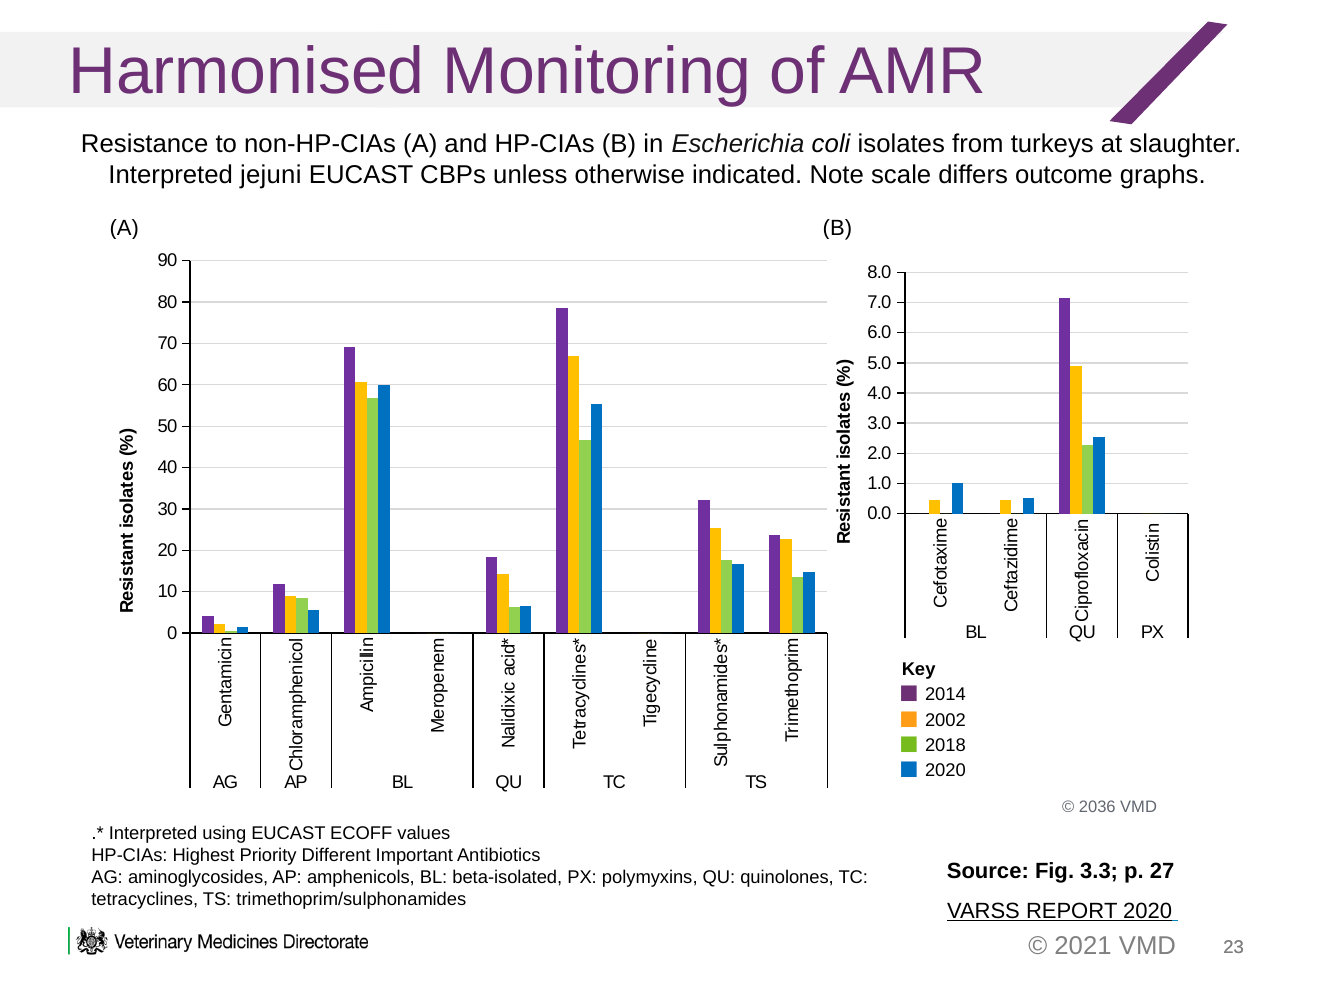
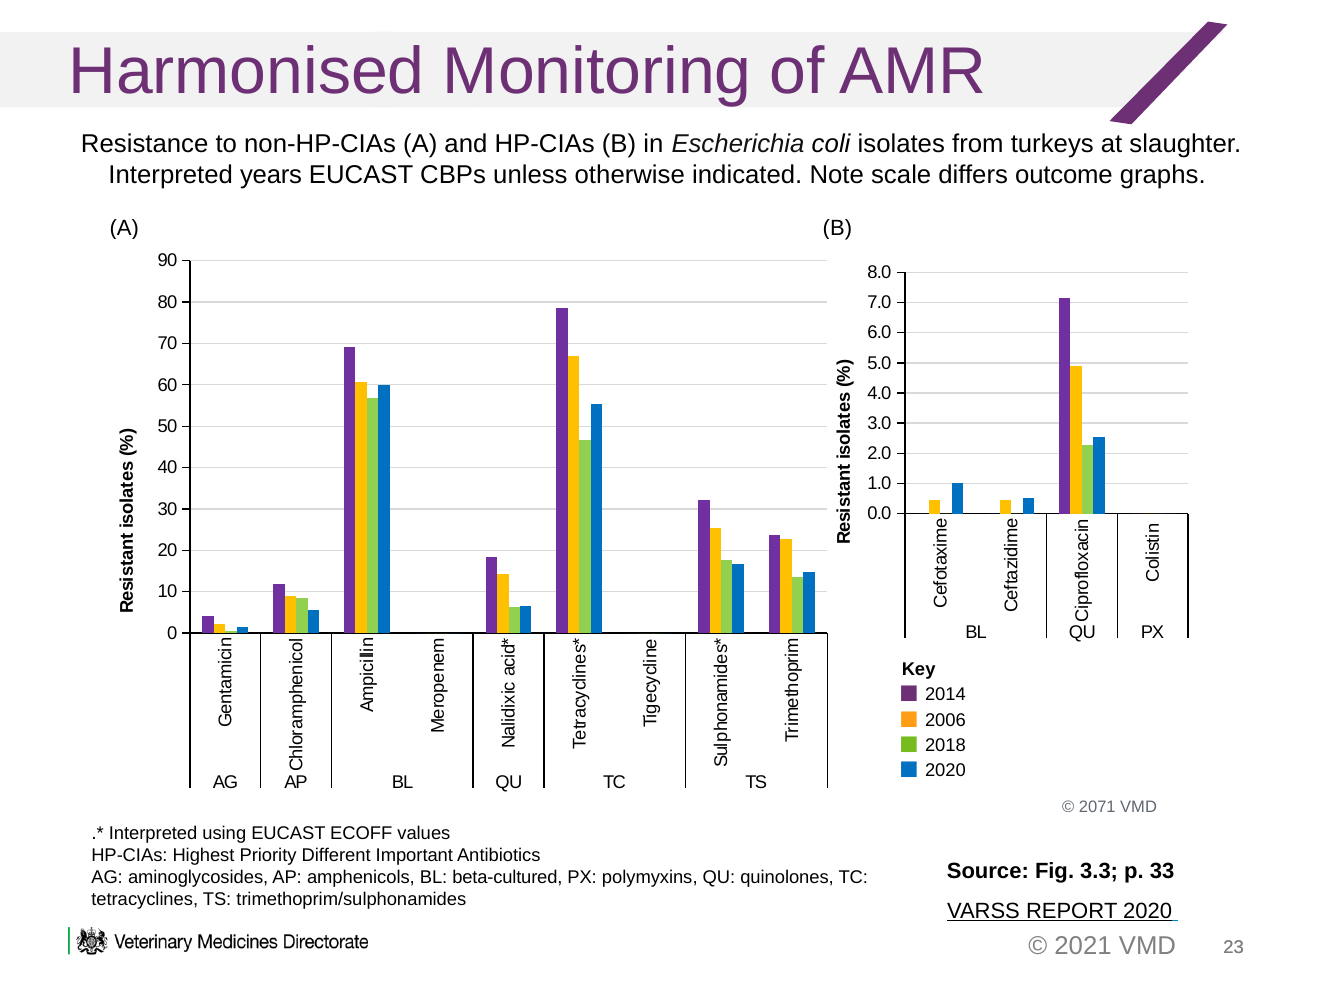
jejuni: jejuni -> years (271, 175)
2002: 2002 -> 2006 (945, 720)
2036: 2036 -> 2071 (1097, 807)
27: 27 -> 33 (1162, 871)
beta-isolated: beta-isolated -> beta-cultured (507, 878)
